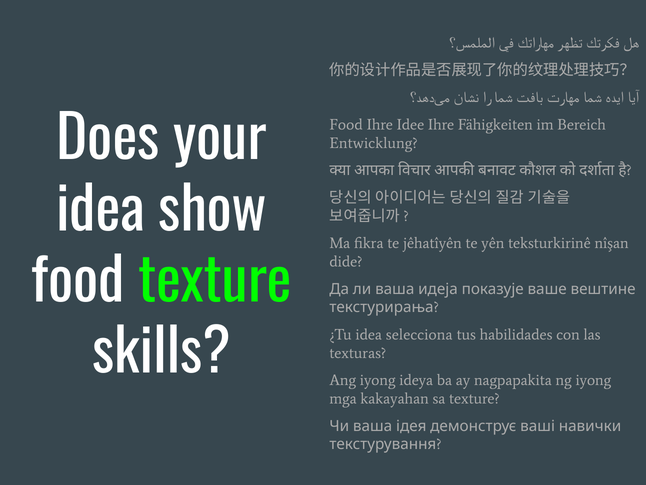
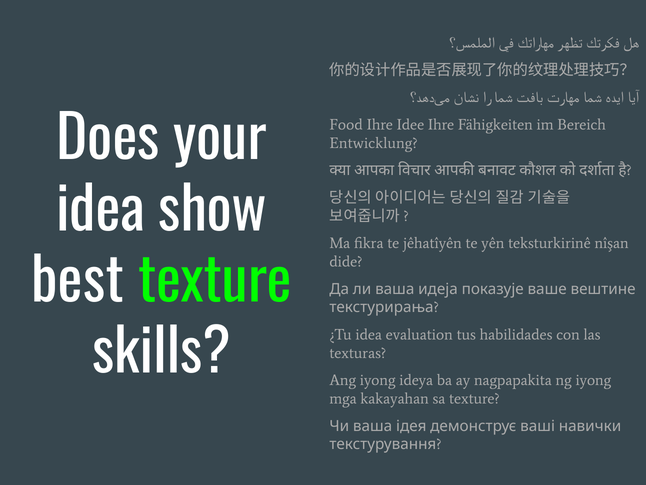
food: food -> best (78, 282)
selecciona: selecciona -> evaluation (419, 334)
